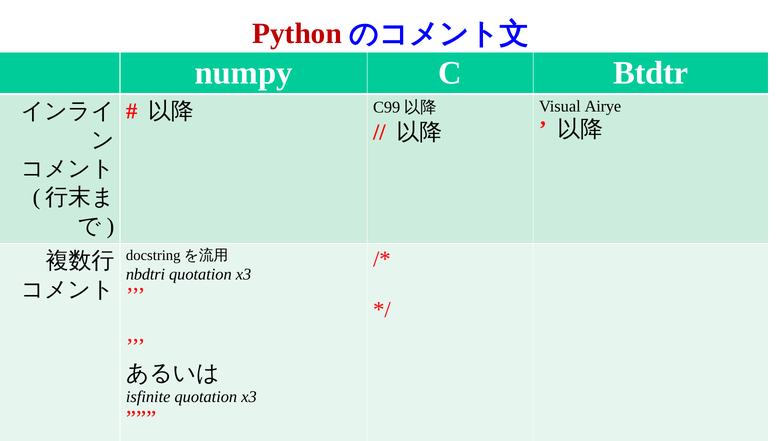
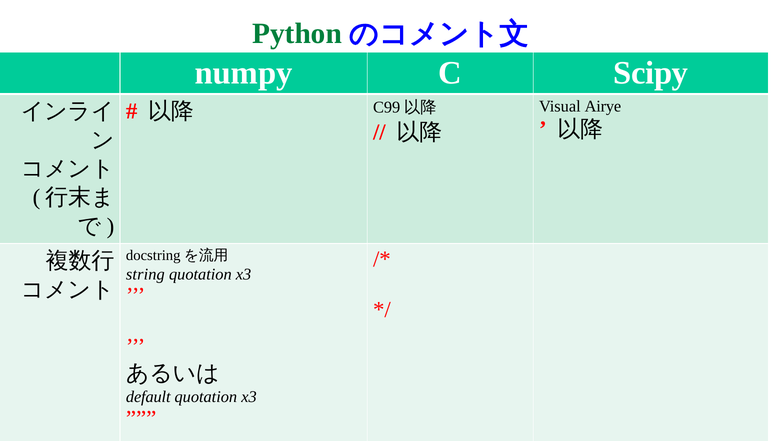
Python colour: red -> green (297, 34)
Btdtr: Btdtr -> Scipy (651, 73)
nbdtri: nbdtri -> string (145, 274)
isfinite: isfinite -> default (148, 397)
